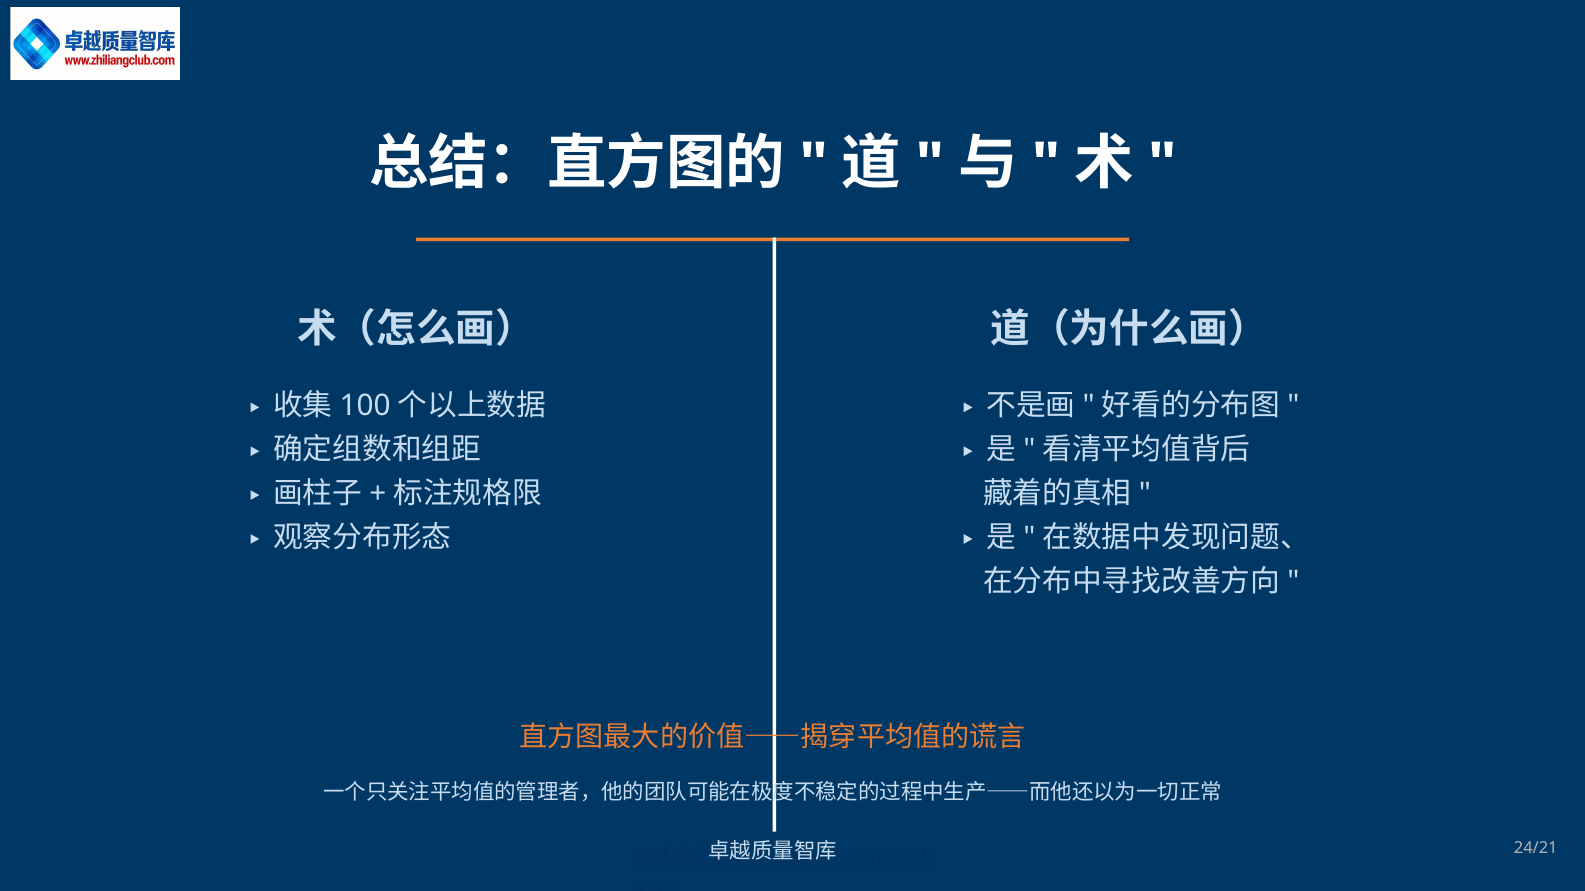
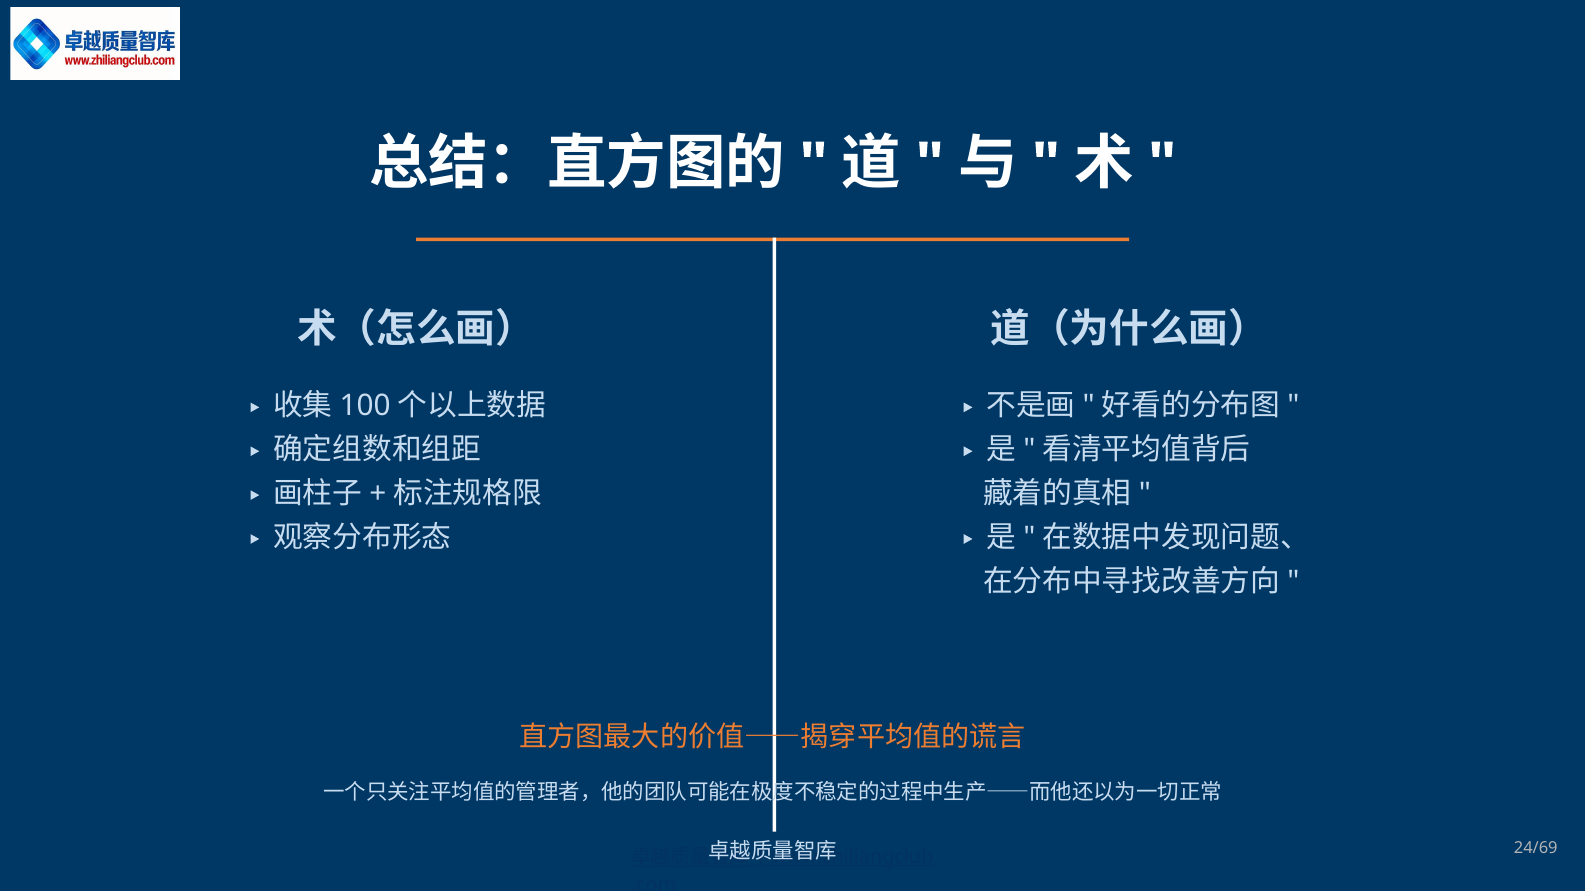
24/21: 24/21 -> 24/69 (1536, 849)
